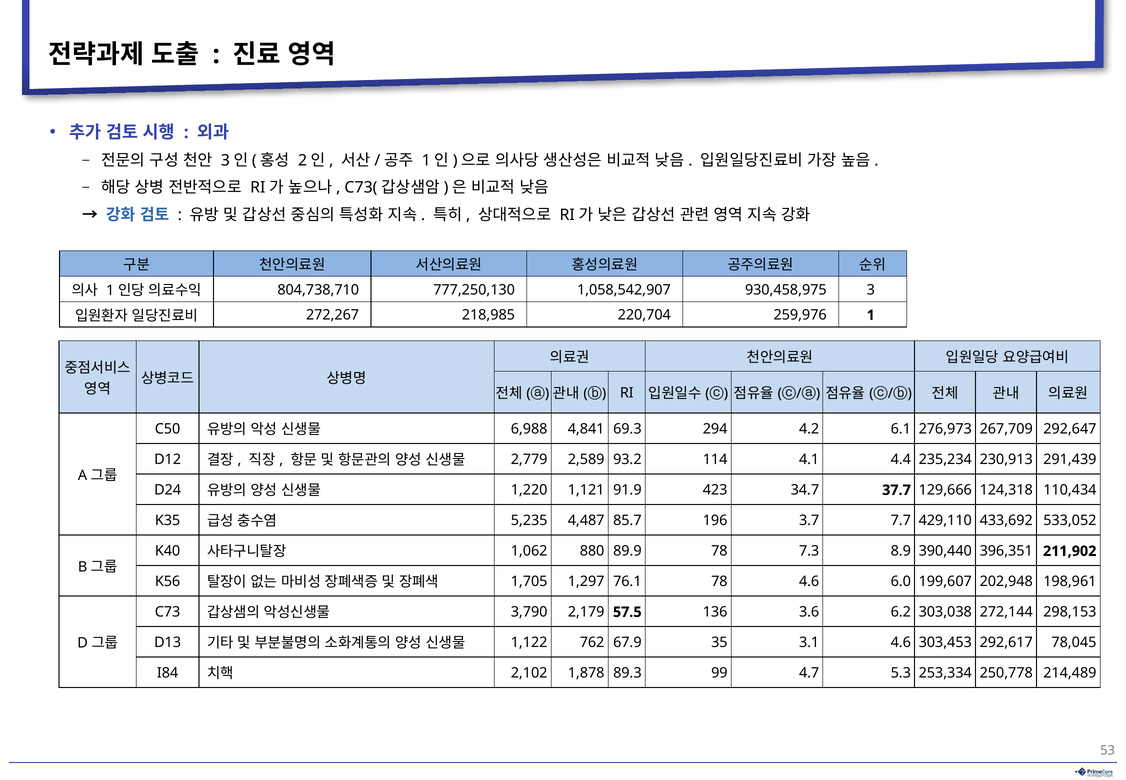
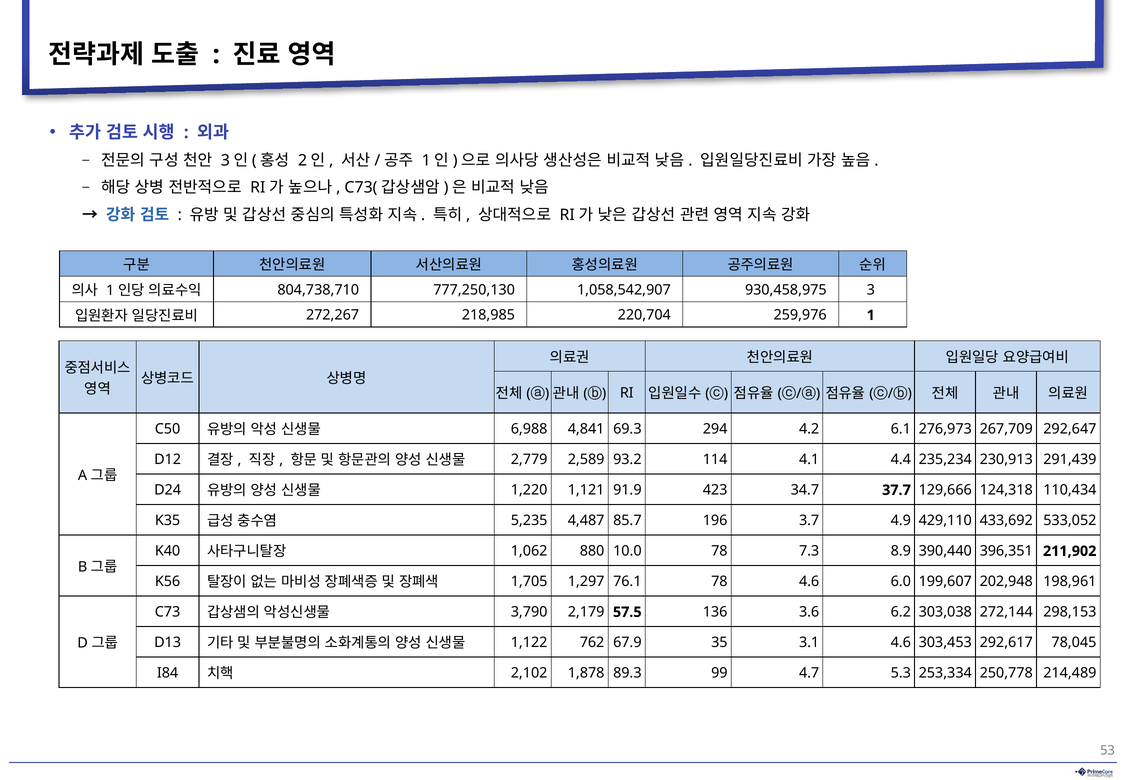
7.7: 7.7 -> 4.9 (901, 520)
89.9: 89.9 -> 10.0 (627, 551)
